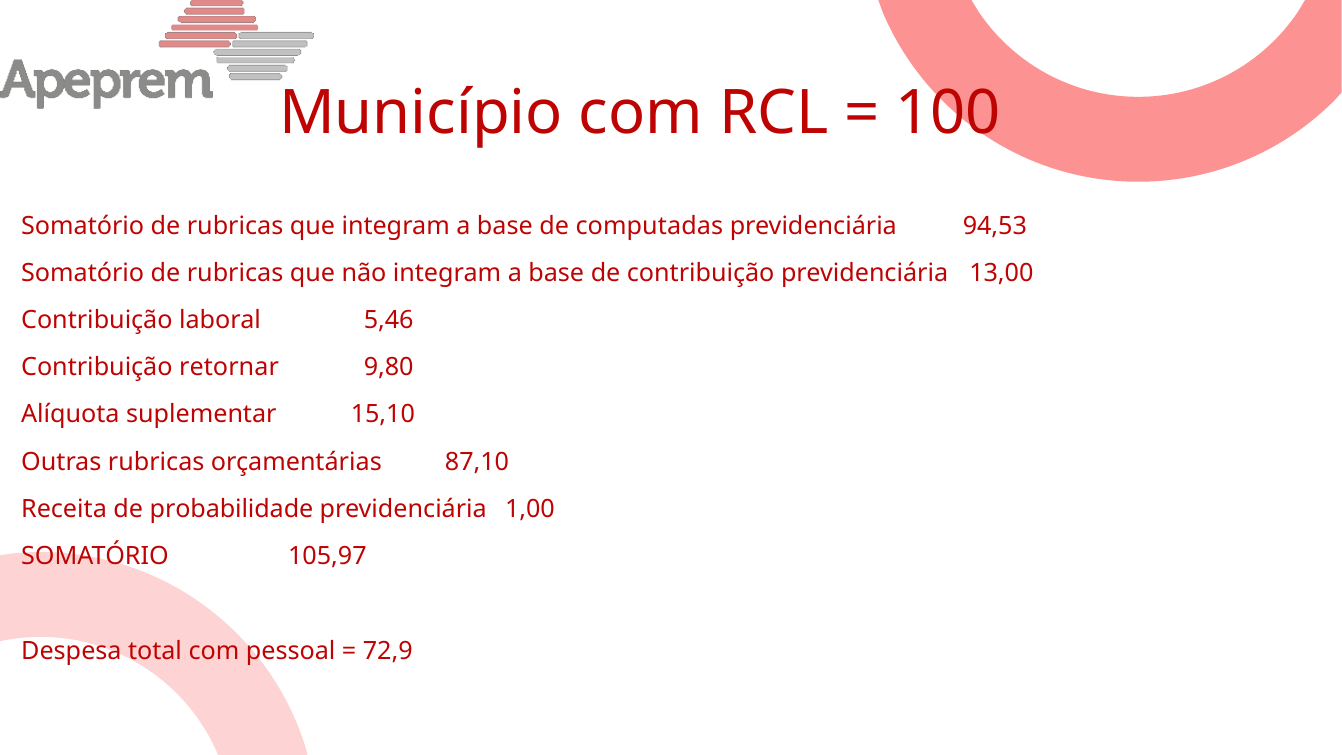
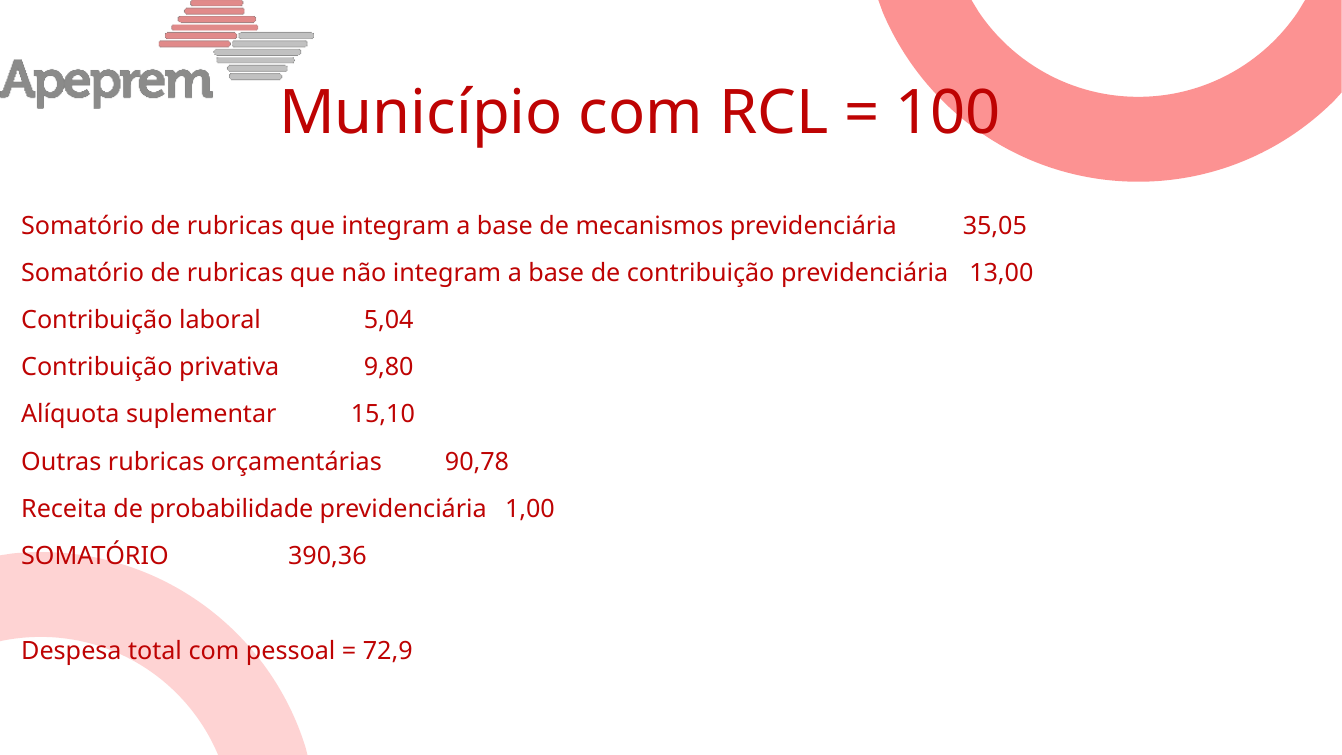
computadas: computadas -> mecanismos (649, 226)
94,53: 94,53 -> 35,05 (995, 226)
5,46: 5,46 -> 5,04 (389, 320)
retornar: retornar -> privativa (229, 367)
87,10: 87,10 -> 90,78 (477, 462)
105,97: 105,97 -> 390,36 (327, 556)
